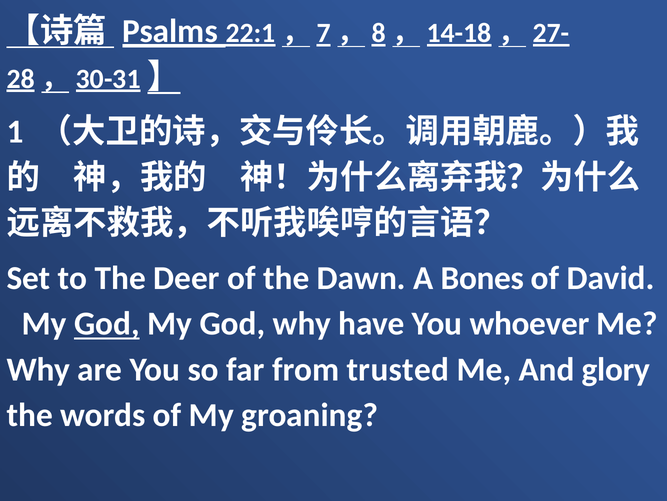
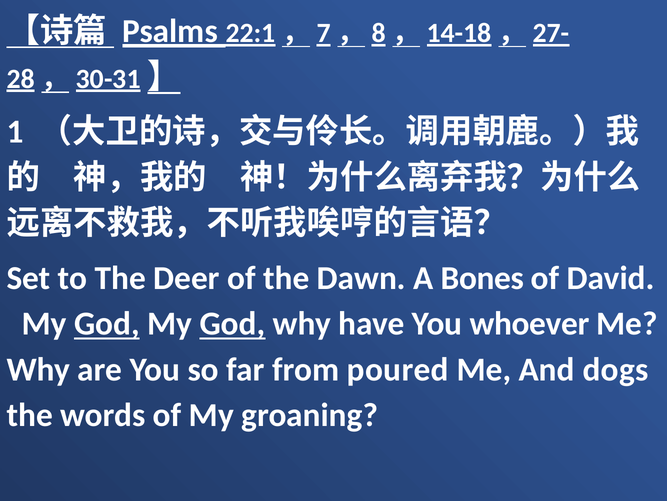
God underline: none -> present (233, 323)
trusted: trusted -> poured (398, 369)
glory: glory -> dogs (616, 369)
